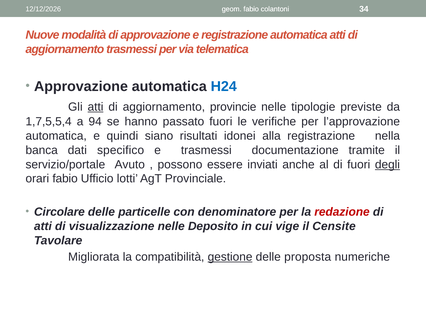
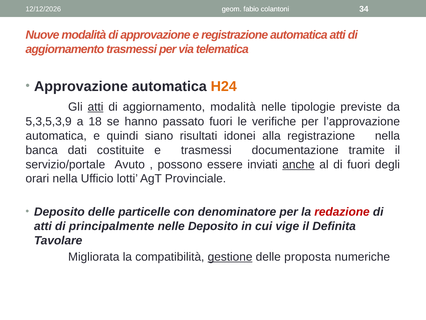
H24 colour: blue -> orange (224, 86)
aggiornamento provincie: provincie -> modalità (233, 107)
1,7,5,5,4: 1,7,5,5,4 -> 5,3,5,3,9 (49, 122)
94: 94 -> 18 (95, 122)
specifico: specifico -> costituite (121, 150)
anche underline: none -> present (298, 164)
degli underline: present -> none (387, 164)
orari fabio: fabio -> nella (65, 178)
Circolare: Circolare -> Deposito (59, 212)
visualizzazione: visualizzazione -> principalmente (112, 226)
Censite: Censite -> Definita (334, 226)
